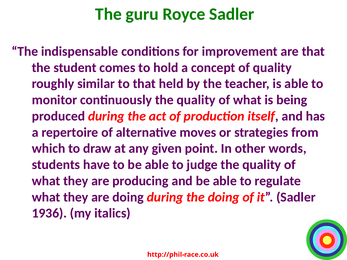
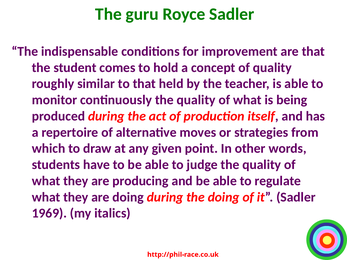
1936: 1936 -> 1969 (49, 213)
